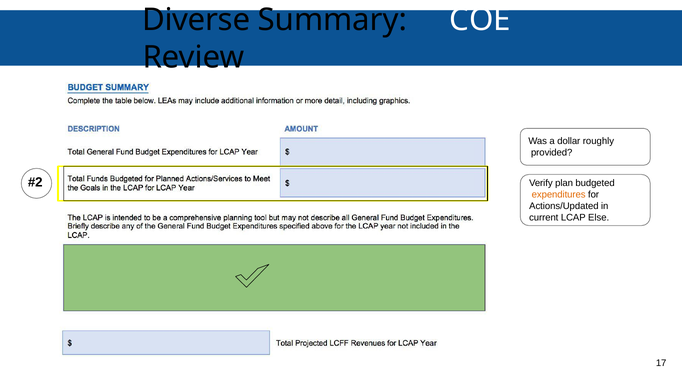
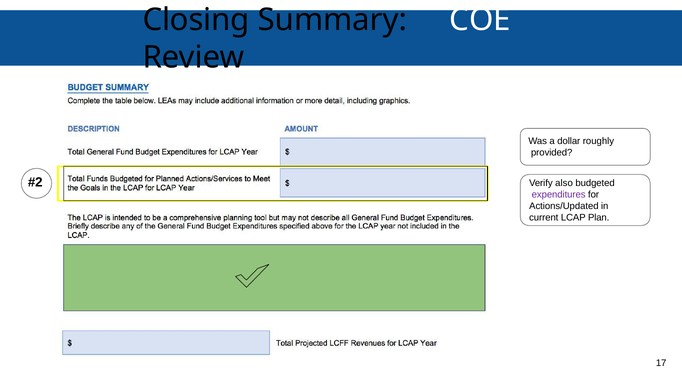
Diverse: Diverse -> Closing (196, 20)
plan: plan -> also (564, 183)
expenditures colour: orange -> purple (559, 194)
Else: Else -> Plan (599, 217)
